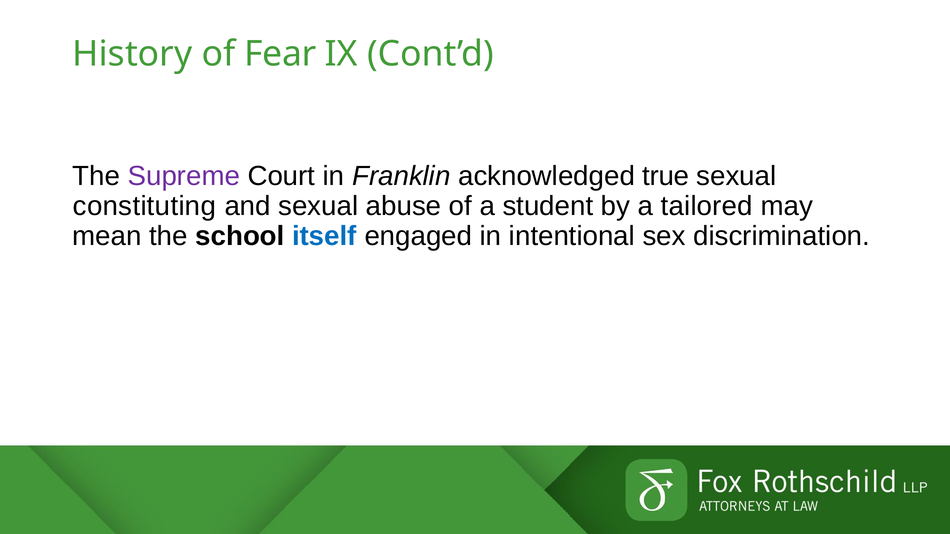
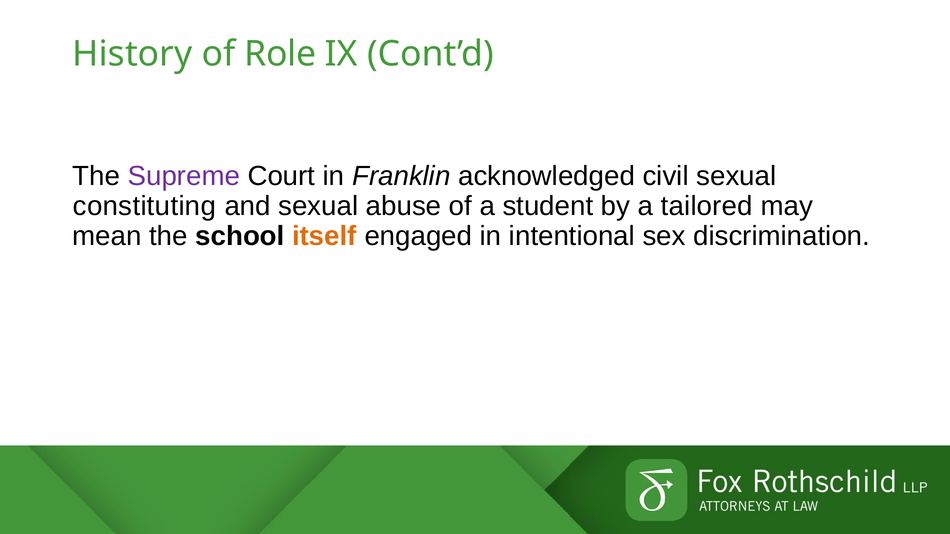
Fear: Fear -> Role (280, 54)
true: true -> civil (666, 176)
itself colour: blue -> orange (324, 236)
